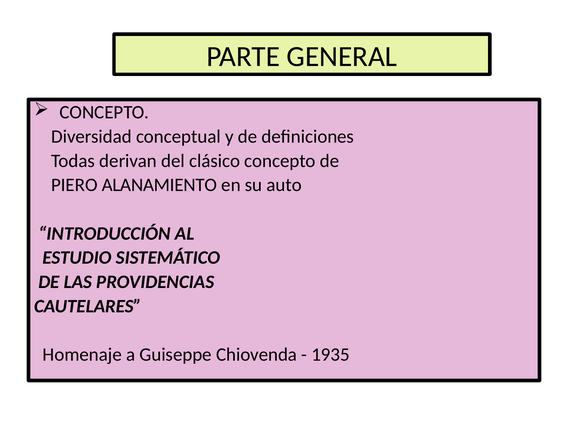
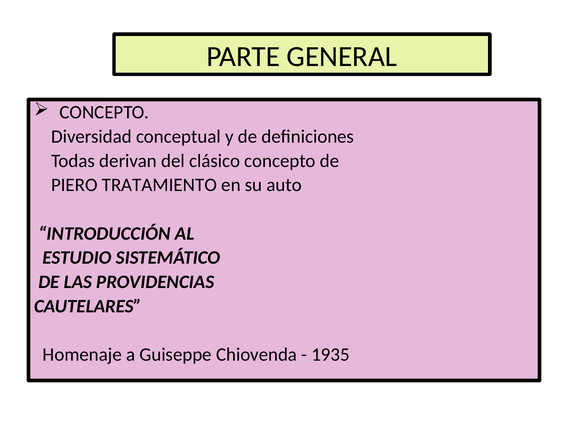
ALANAMIENTO: ALANAMIENTO -> TRATAMIENTO (159, 185)
